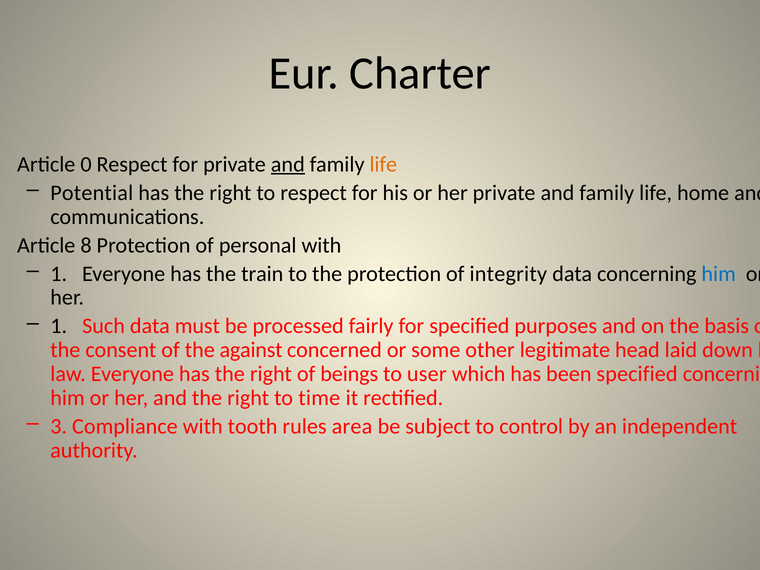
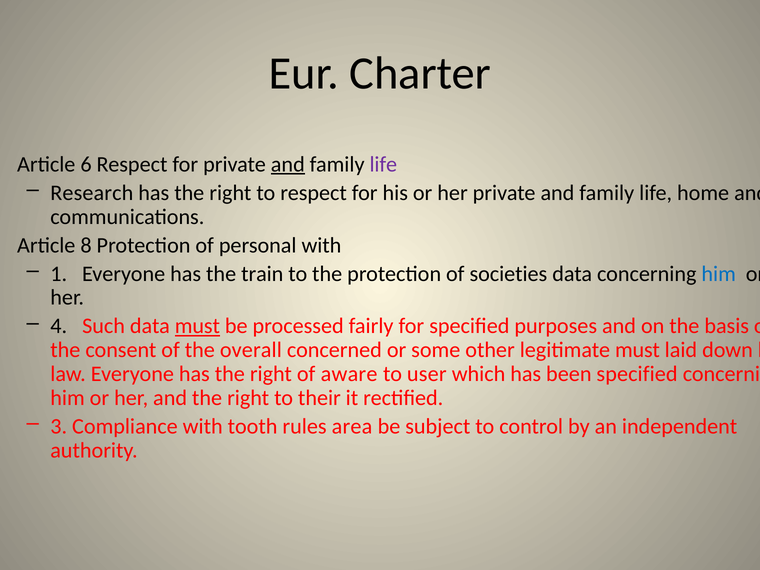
0: 0 -> 6 (86, 164)
life colour: orange -> purple (383, 164)
Potential: Potential -> Research (92, 193)
integrity: integrity -> societies (508, 274)
1: 1 -> 4 (59, 326)
must underline: none -> present (197, 326)
against: against -> overall (251, 350)
legitimate head: head -> must (637, 350)
beings: beings -> aware (349, 374)
time: time -> their (319, 398)
